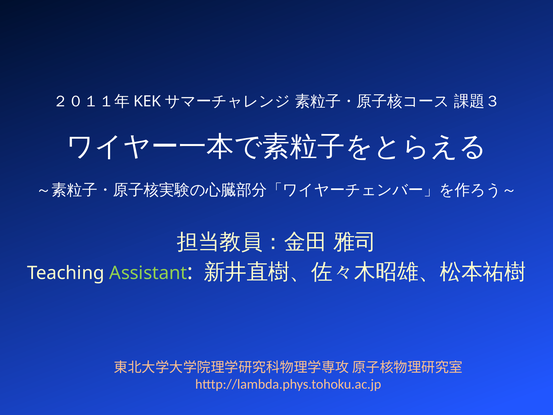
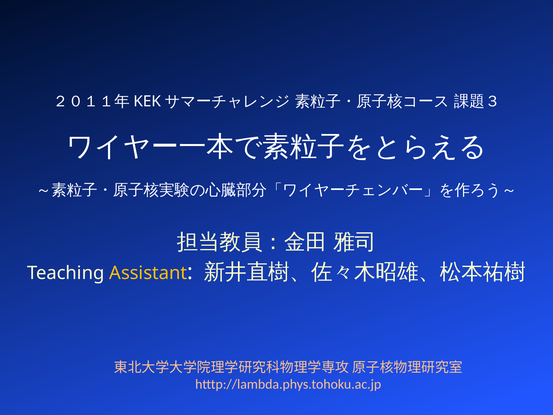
Assistant colour: light green -> yellow (148, 273)
